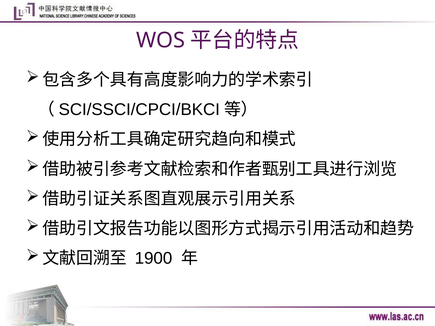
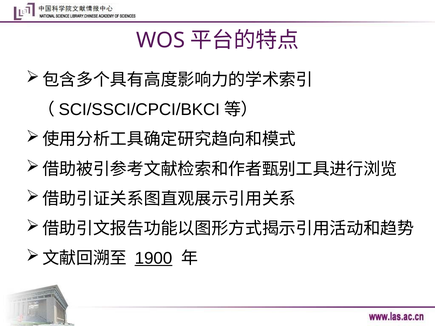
1900 underline: none -> present (153, 259)
